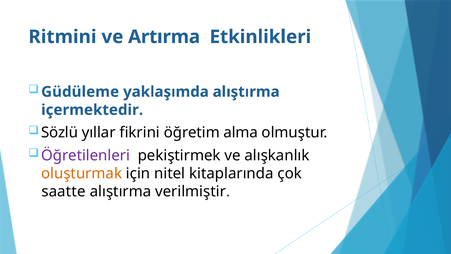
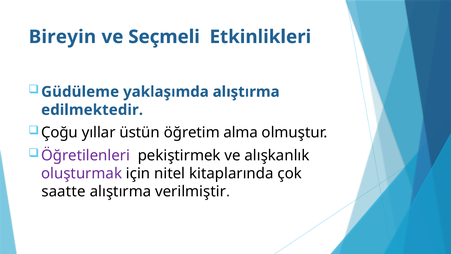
Ritmini: Ritmini -> Bireyin (62, 37)
Artırma: Artırma -> Seçmeli (164, 37)
içermektedir: içermektedir -> edilmektedir (92, 110)
Sözlü: Sözlü -> Çoğu (59, 133)
fikrini: fikrini -> üstün (140, 133)
oluşturmak colour: orange -> purple (82, 173)
